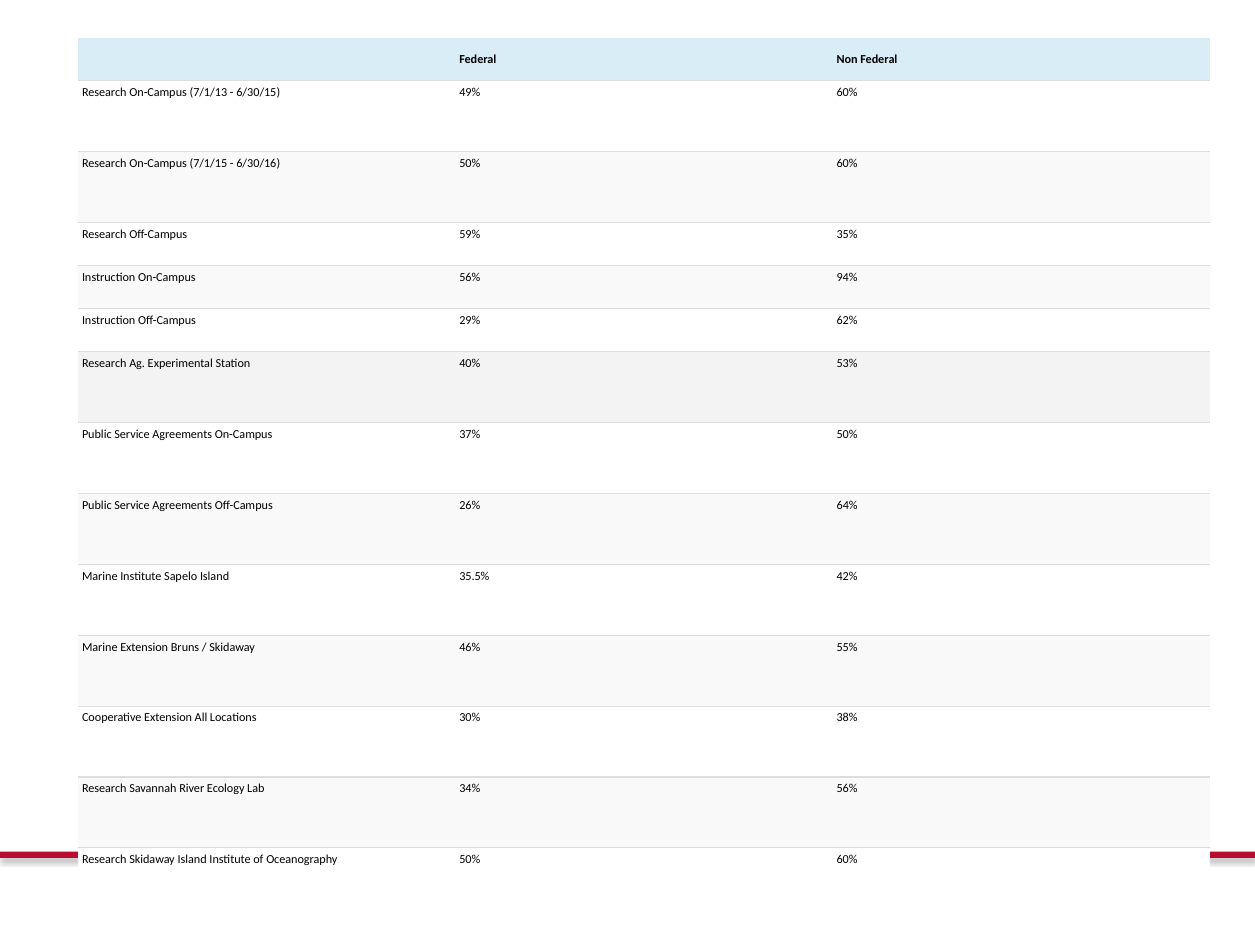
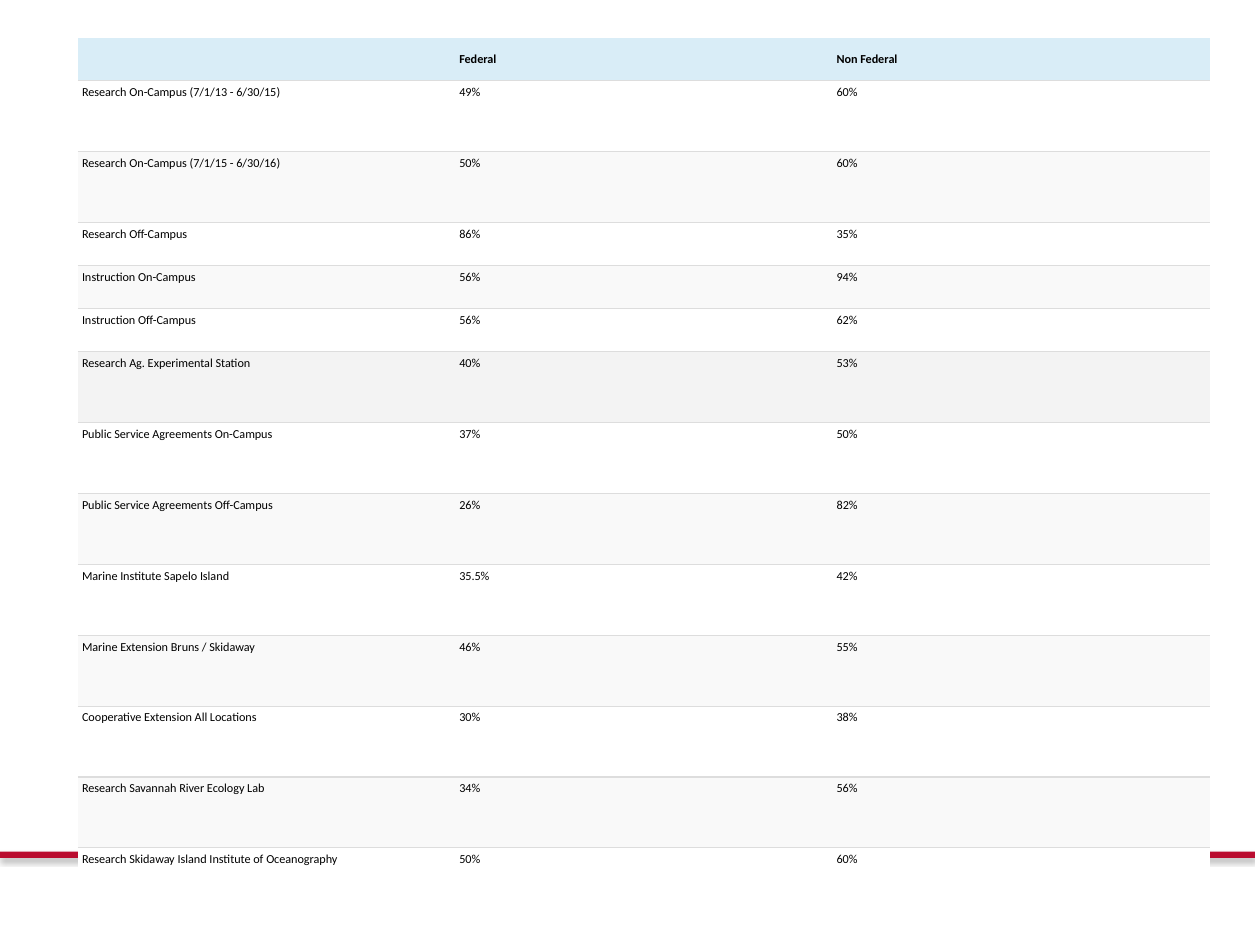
59%: 59% -> 86% (470, 234)
Off-Campus 29%: 29% -> 56% (470, 320)
64%: 64% -> 82% (847, 505)
